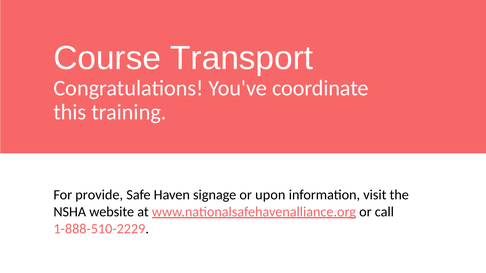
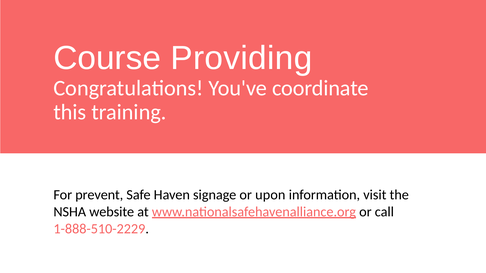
Transport: Transport -> Providing (242, 58)
provide: provide -> prevent (99, 195)
